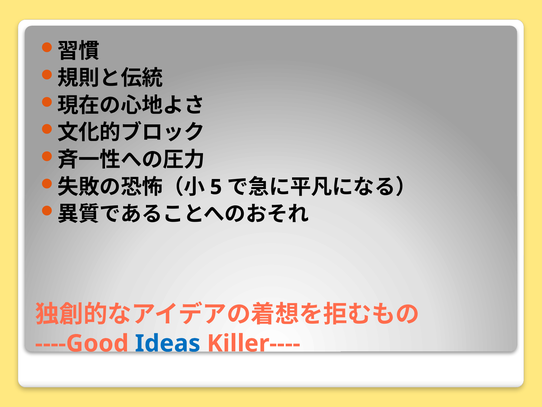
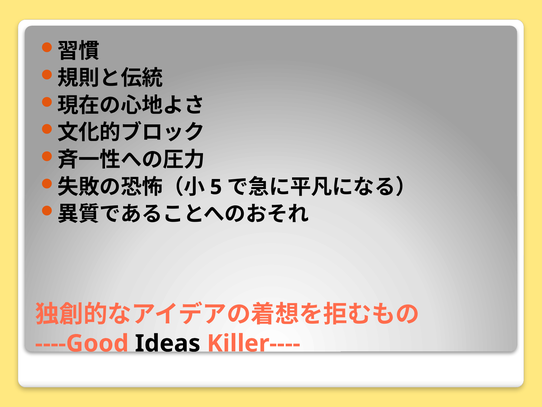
Ideas colour: blue -> black (168, 343)
